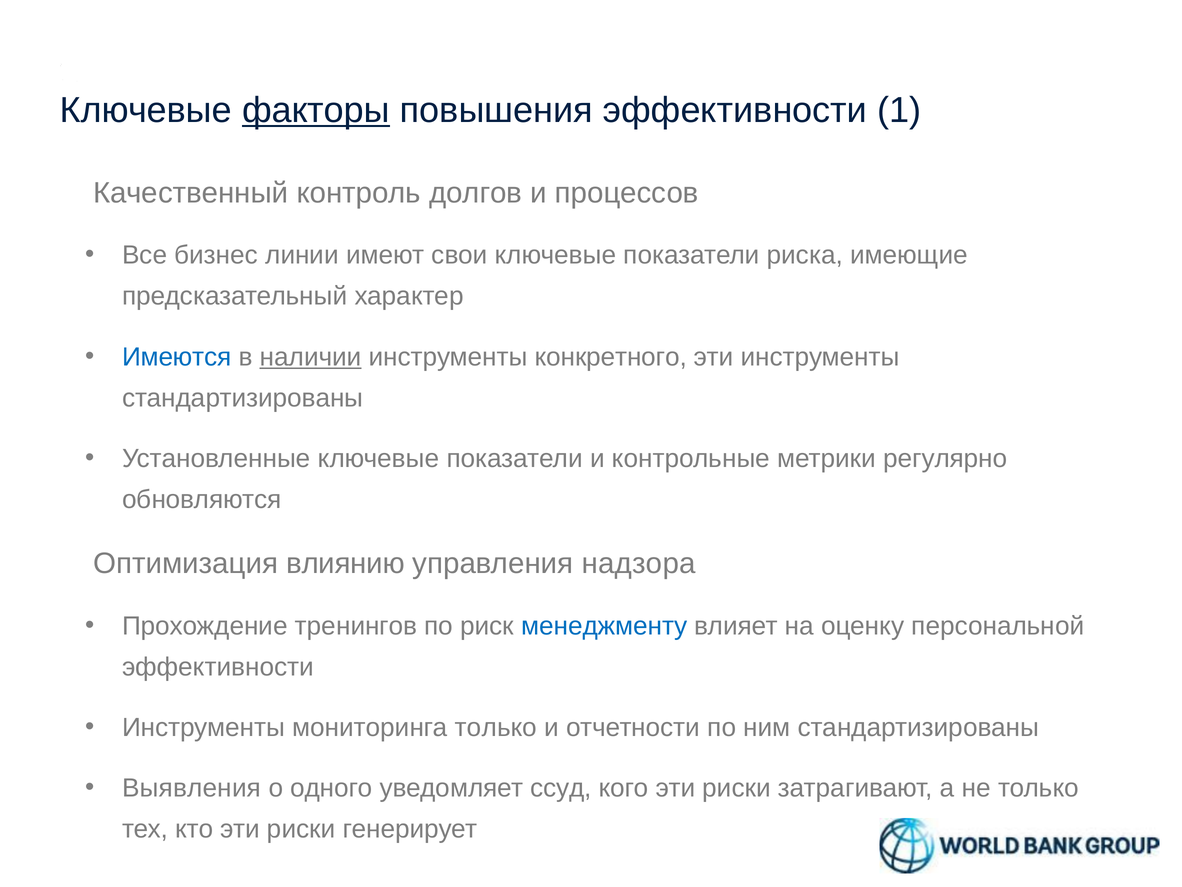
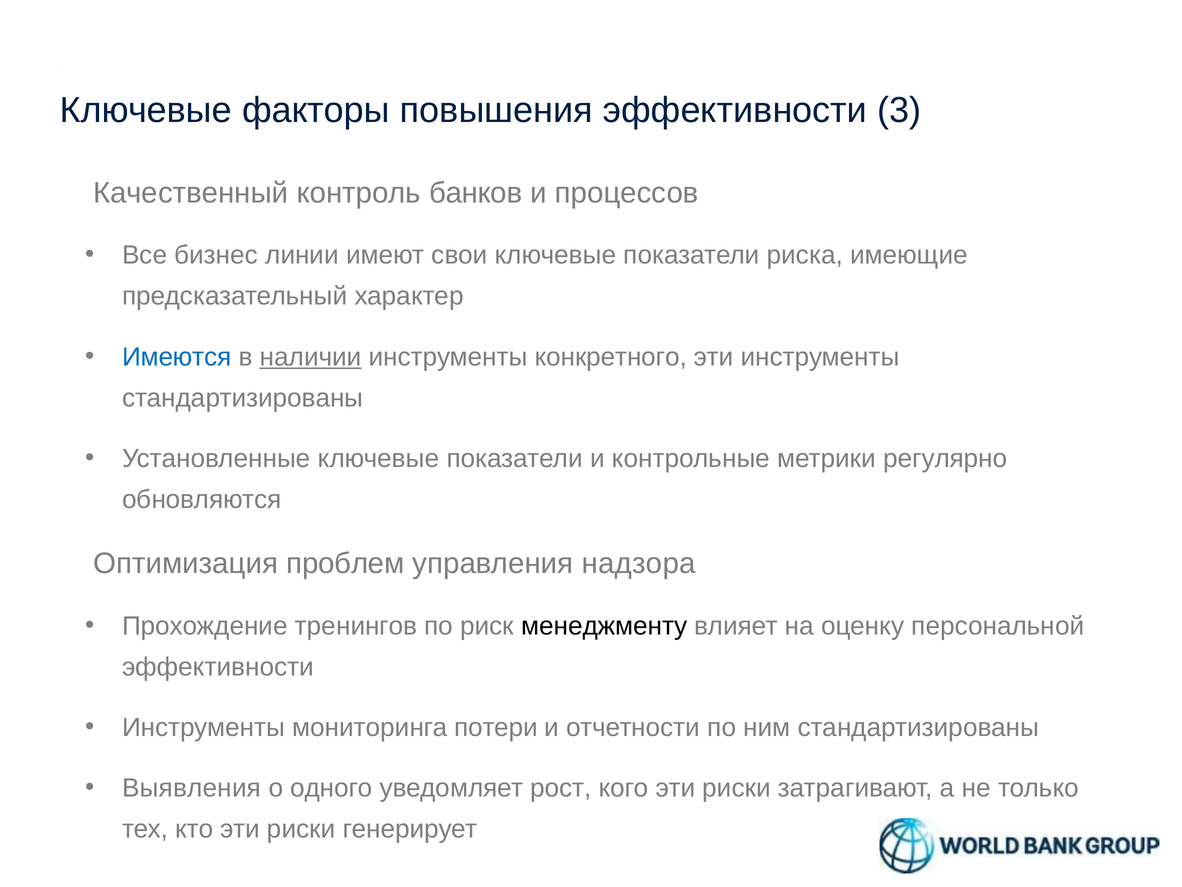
факторы underline: present -> none (316, 110)
1: 1 -> 3 (899, 110)
долгов: долгов -> банков (476, 193)
влиянию: влиянию -> проблем (345, 563)
менеджменту colour: blue -> black (604, 626)
мониторинга только: только -> потери (496, 727)
ссуд: ссуд -> рост (561, 788)
